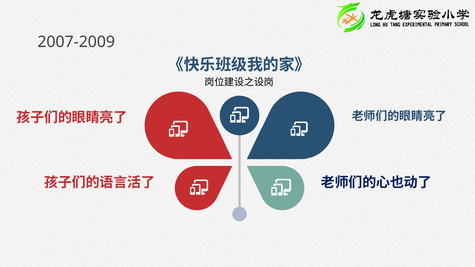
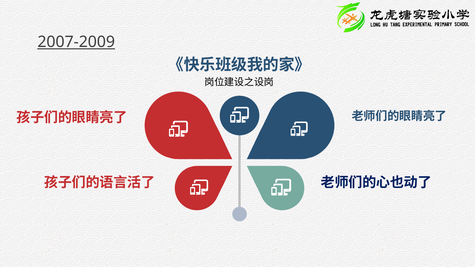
2007-2009 underline: none -> present (76, 42)
